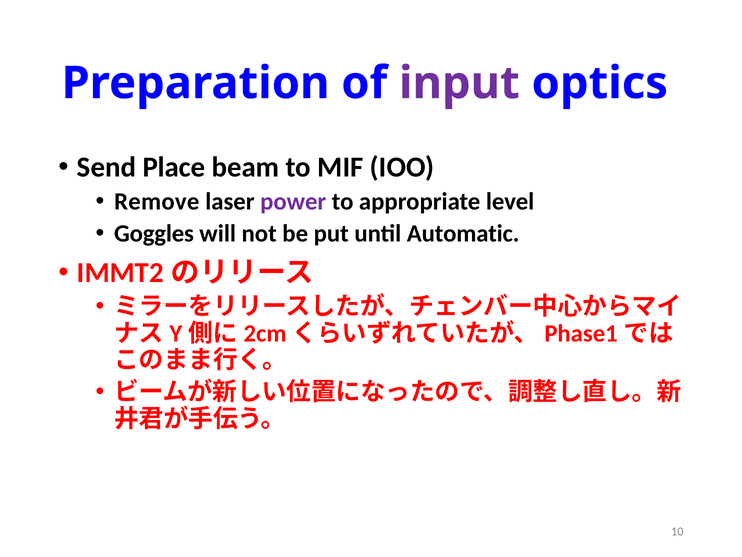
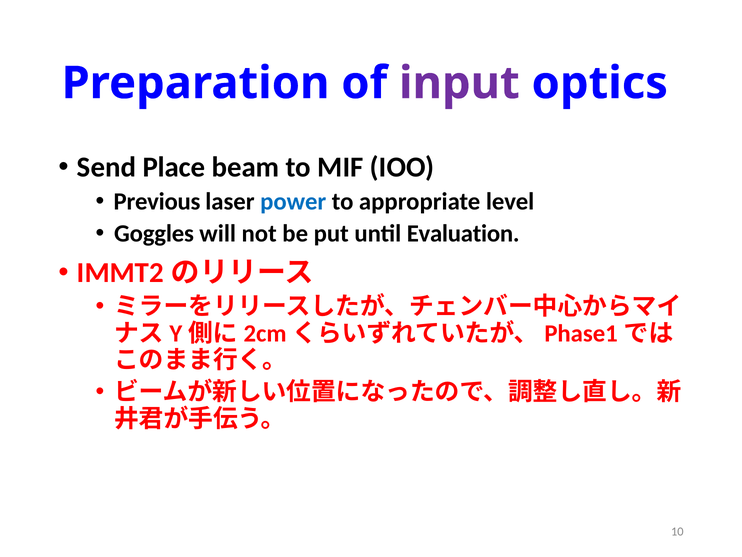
Remove: Remove -> Previous (157, 201)
power colour: purple -> blue (293, 201)
Automatic: Automatic -> Evaluation (463, 233)
